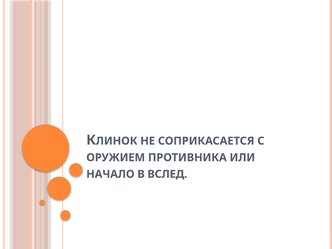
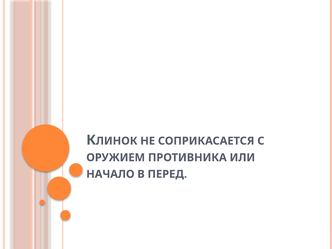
ВСЛЕД: ВСЛЕД -> ПЕРЕД (167, 174)
